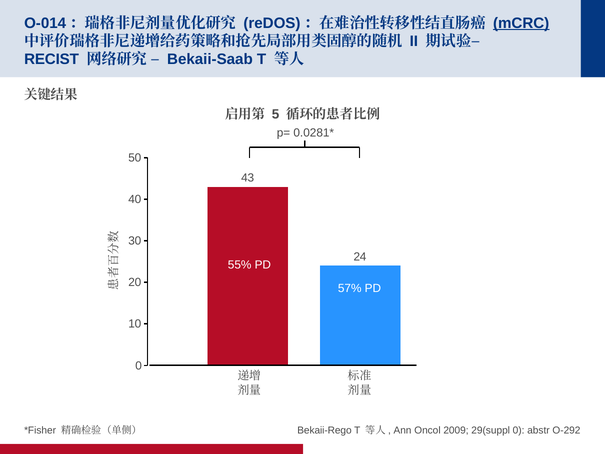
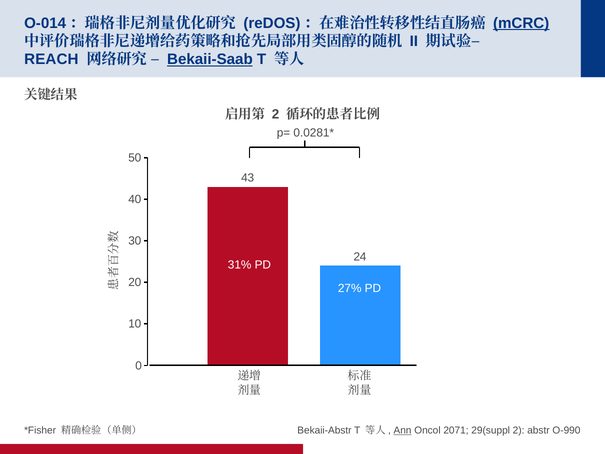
RECIST: RECIST -> REACH (51, 59)
Bekaii-Saab underline: none -> present (210, 59)
5: 5 -> 2 (276, 114)
55%: 55% -> 31% (240, 265)
57%: 57% -> 27% (350, 288)
Bekaii-Rego: Bekaii-Rego -> Bekaii-Abstr (324, 430)
Ann underline: none -> present (403, 430)
2009: 2009 -> 2071 (456, 430)
29(suppl 0: 0 -> 2 (519, 430)
O-292: O-292 -> O-990 (566, 430)
